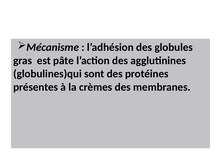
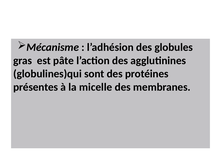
crèmes: crèmes -> micelle (96, 87)
